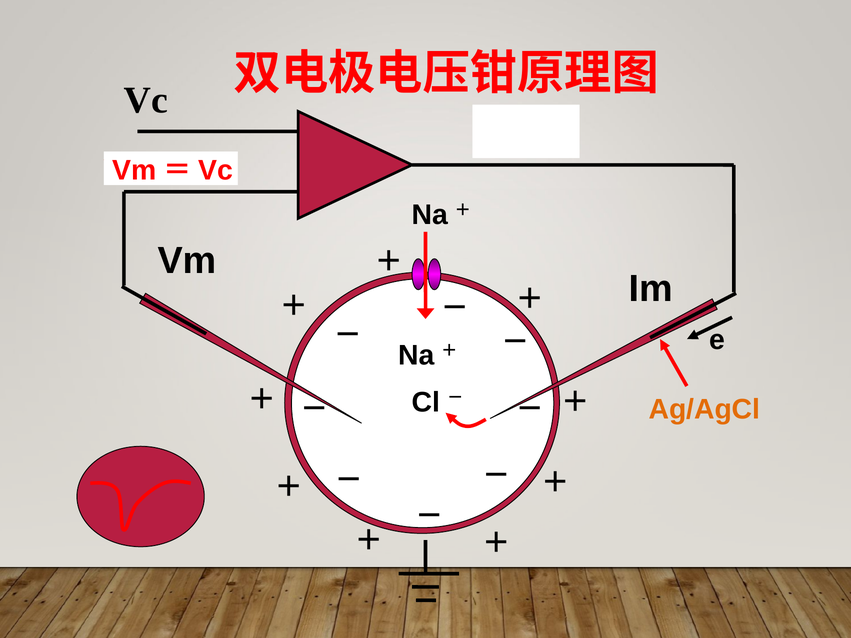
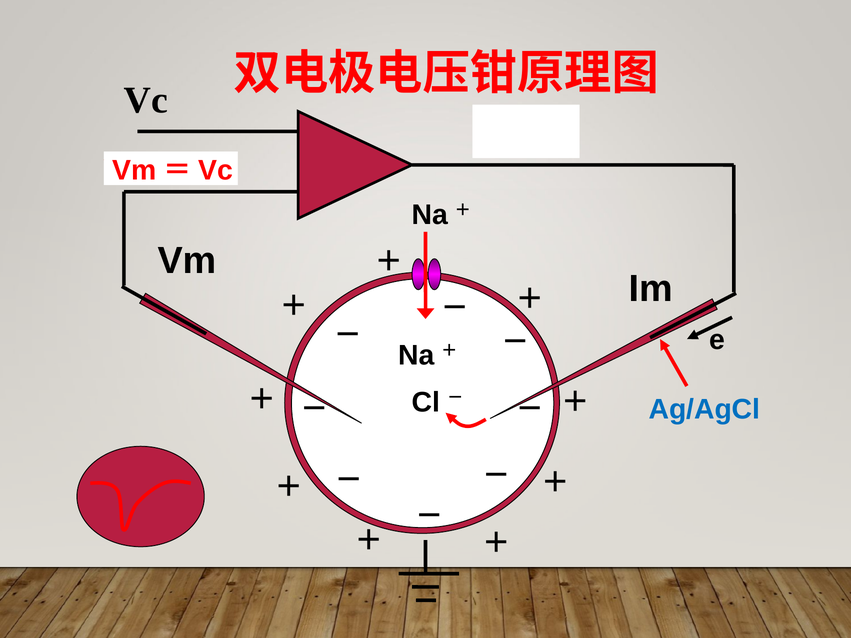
Ag/AgCl colour: orange -> blue (704, 409)
